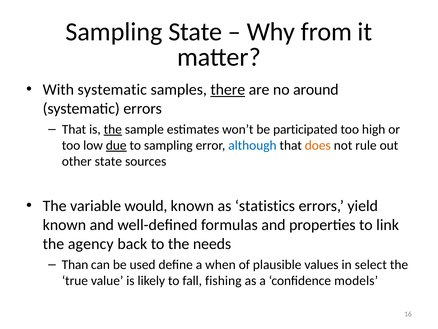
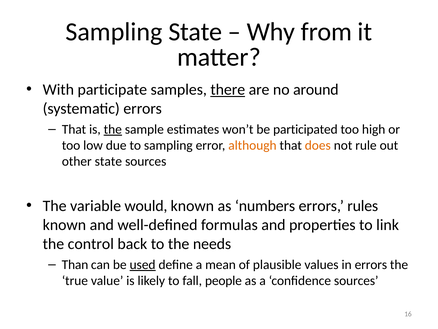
With systematic: systematic -> participate (112, 89)
due underline: present -> none (116, 145)
although colour: blue -> orange (252, 145)
statistics: statistics -> numbers (265, 206)
yield: yield -> rules (363, 206)
agency: agency -> control (91, 244)
used underline: none -> present (143, 264)
when: when -> mean (221, 264)
in select: select -> errors (371, 264)
fishing: fishing -> people (223, 280)
confidence models: models -> sources (356, 280)
